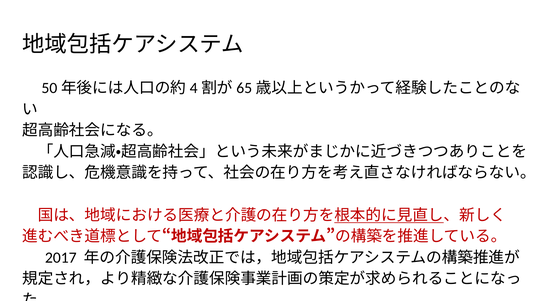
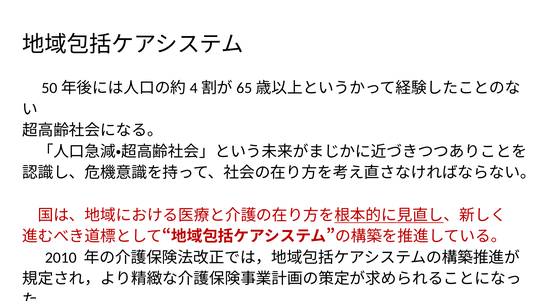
2017: 2017 -> 2010 (61, 258)
